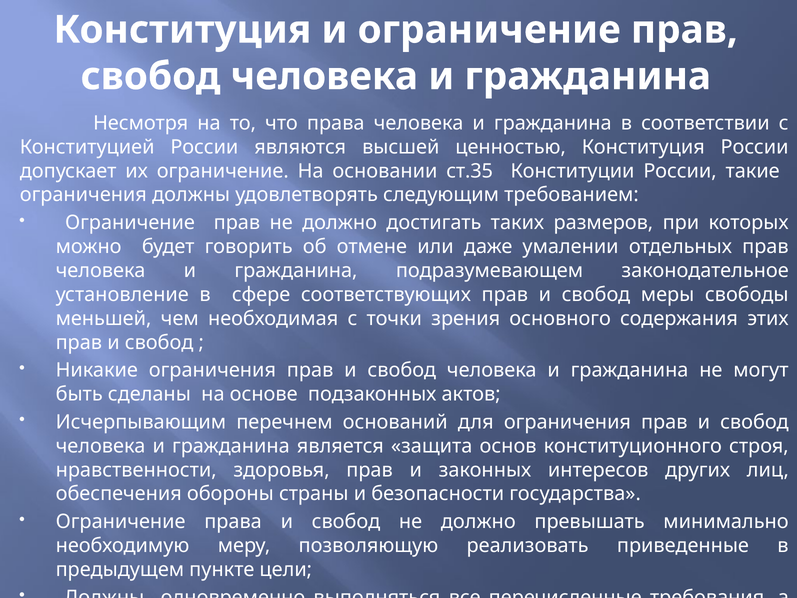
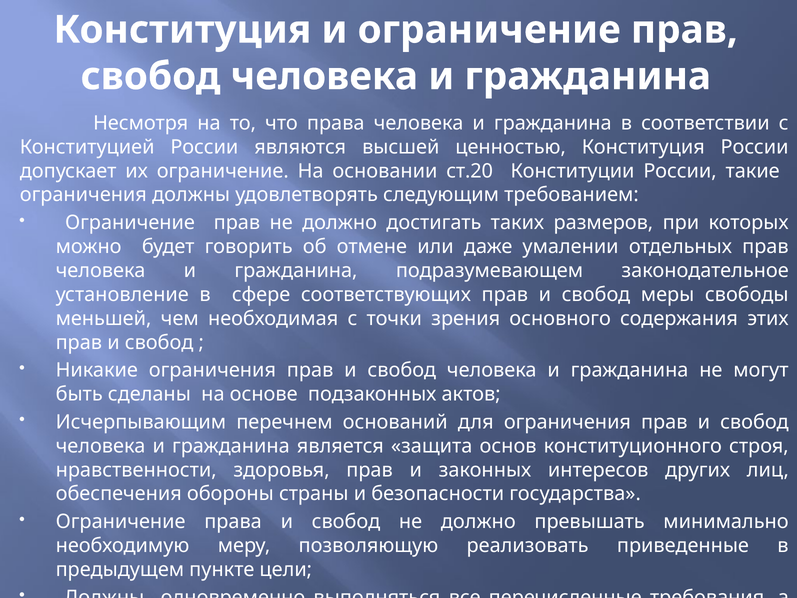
ст.35: ст.35 -> ст.20 (470, 171)
